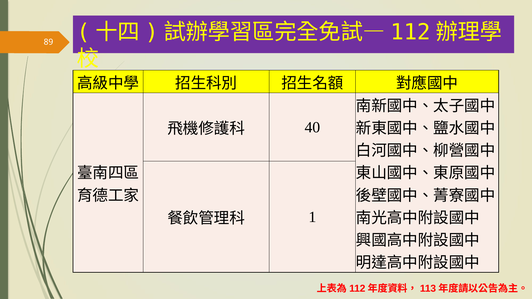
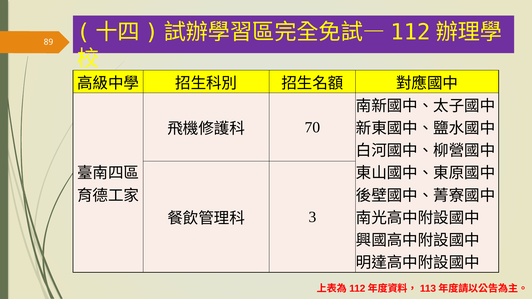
40: 40 -> 70 (312, 127)
1: 1 -> 3 (312, 217)
